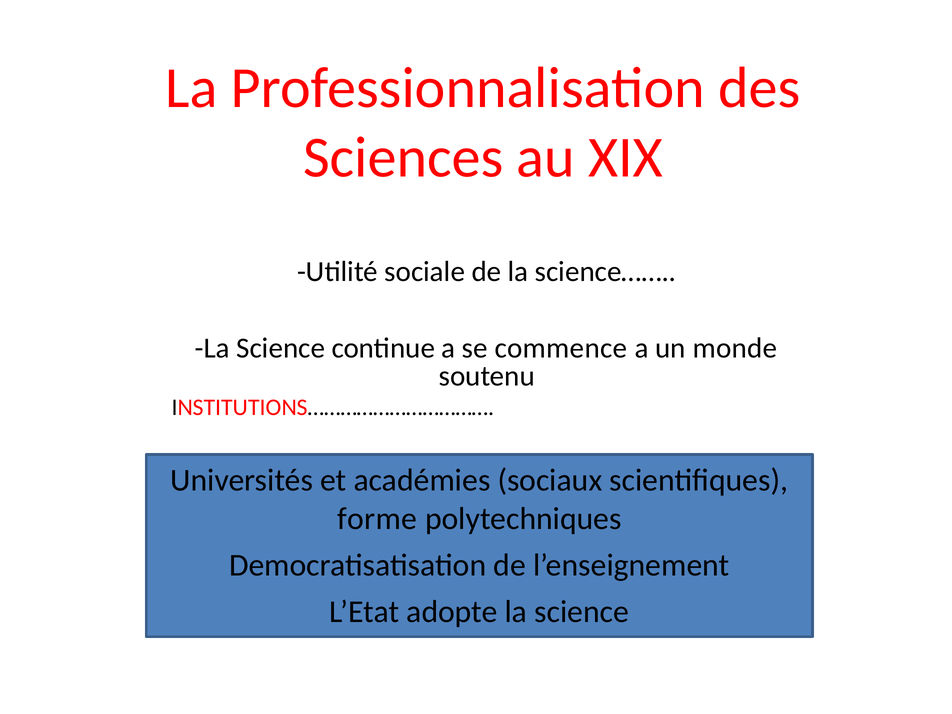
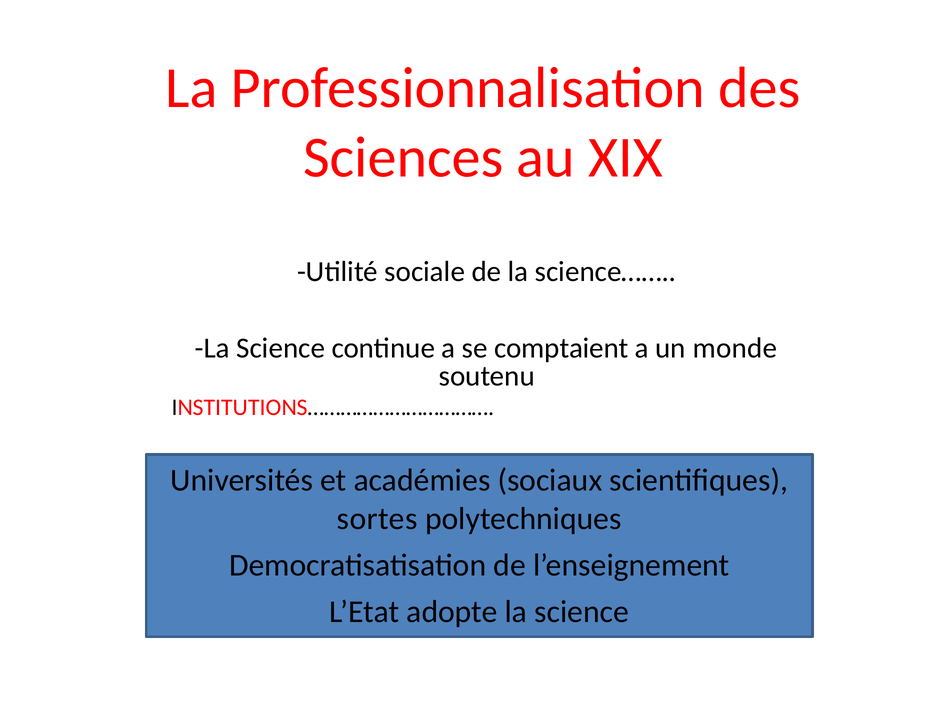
commence: commence -> comptaient (561, 348)
forme: forme -> sortes (377, 519)
